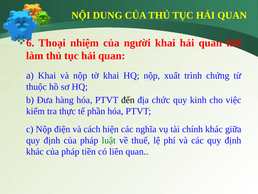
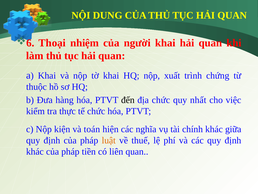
kinh: kinh -> nhất (198, 100)
tế phần: phần -> chức (96, 111)
điện: điện -> kiện (62, 129)
cách: cách -> toán (92, 129)
luật colour: green -> orange (109, 140)
